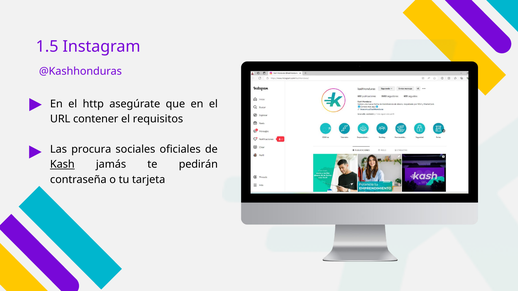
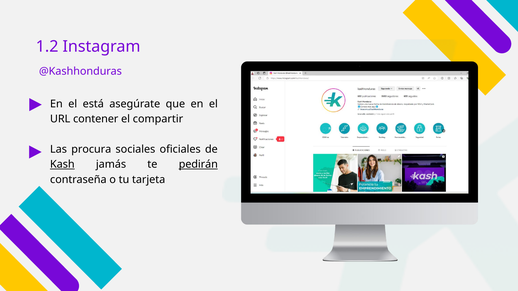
1.5: 1.5 -> 1.2 (47, 47)
http: http -> está (93, 104)
requisitos: requisitos -> compartir (158, 119)
pedirán underline: none -> present (198, 165)
